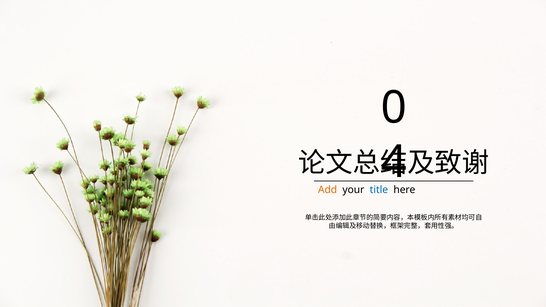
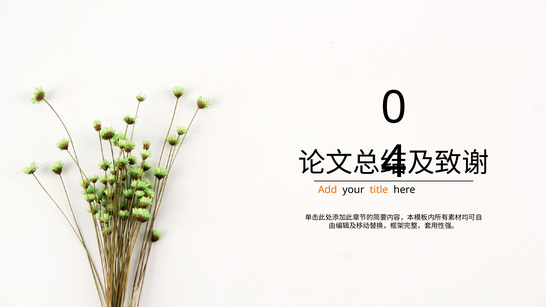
title colour: blue -> orange (379, 190)
